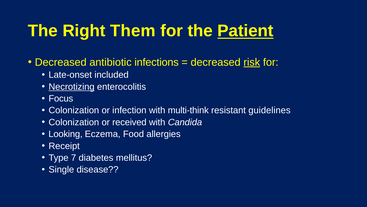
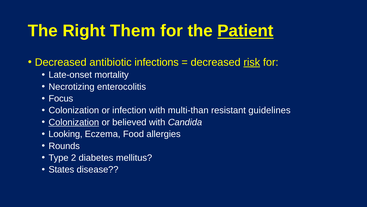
included: included -> mortality (112, 75)
Necrotizing underline: present -> none (72, 87)
multi-think: multi-think -> multi-than (188, 110)
Colonization underline: none -> present (74, 122)
received: received -> believed (129, 122)
Receipt: Receipt -> Rounds (64, 146)
7: 7 -> 2 (74, 157)
Single: Single -> States (61, 169)
